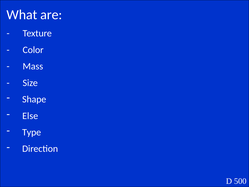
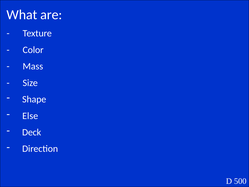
Type: Type -> Deck (32, 132)
